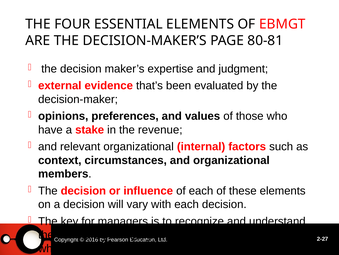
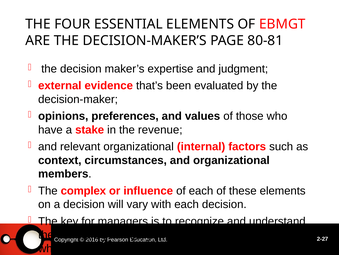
decision: decision -> complex (83, 190)
